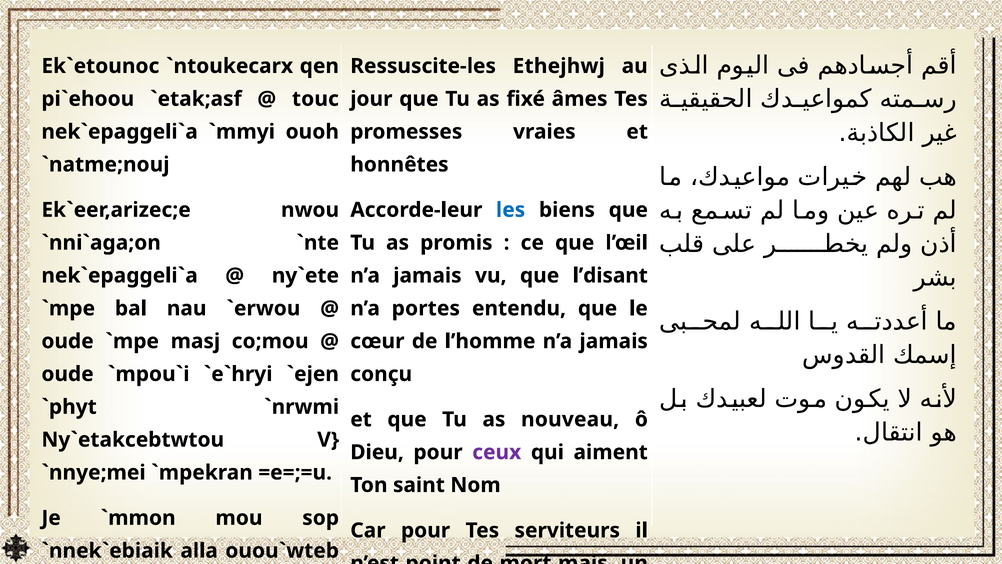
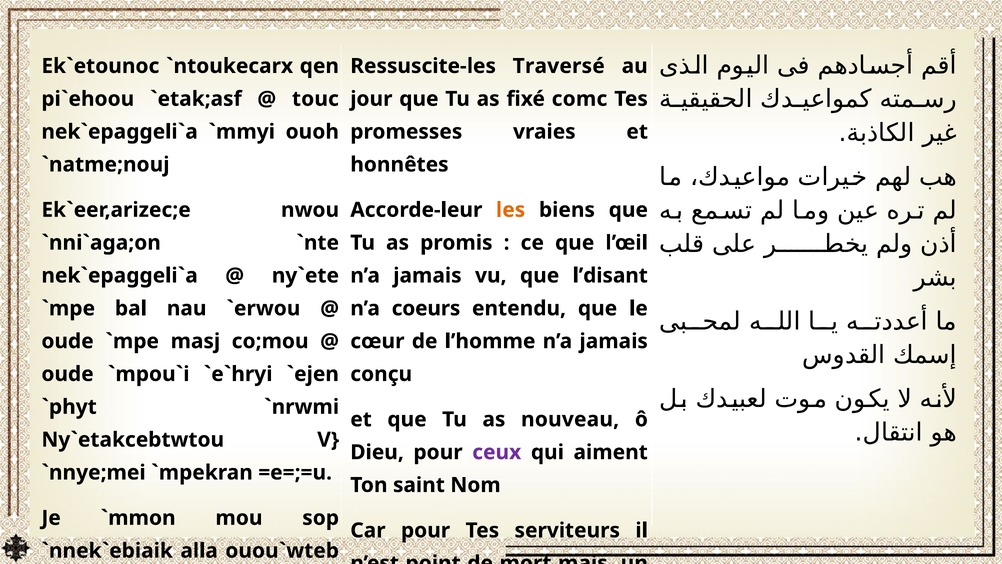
Ethejhwj: Ethejhwj -> Traversé (559, 66)
âmes: âmes -> comc (579, 99)
les colour: blue -> orange (511, 210)
portes: portes -> coeurs (426, 308)
